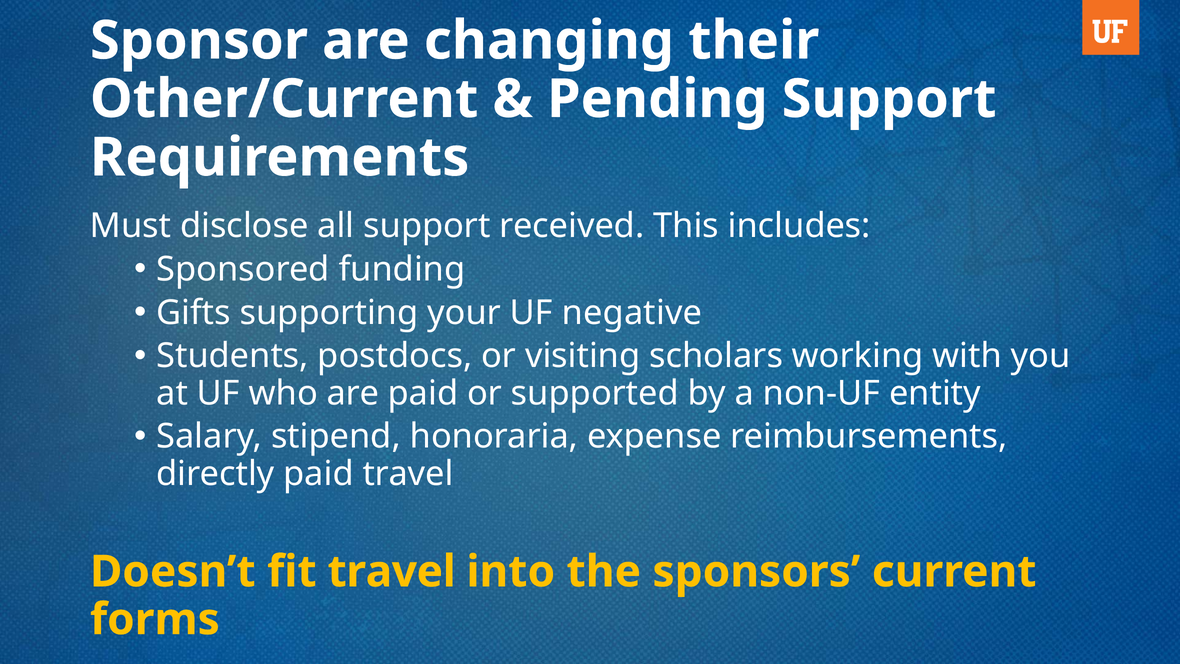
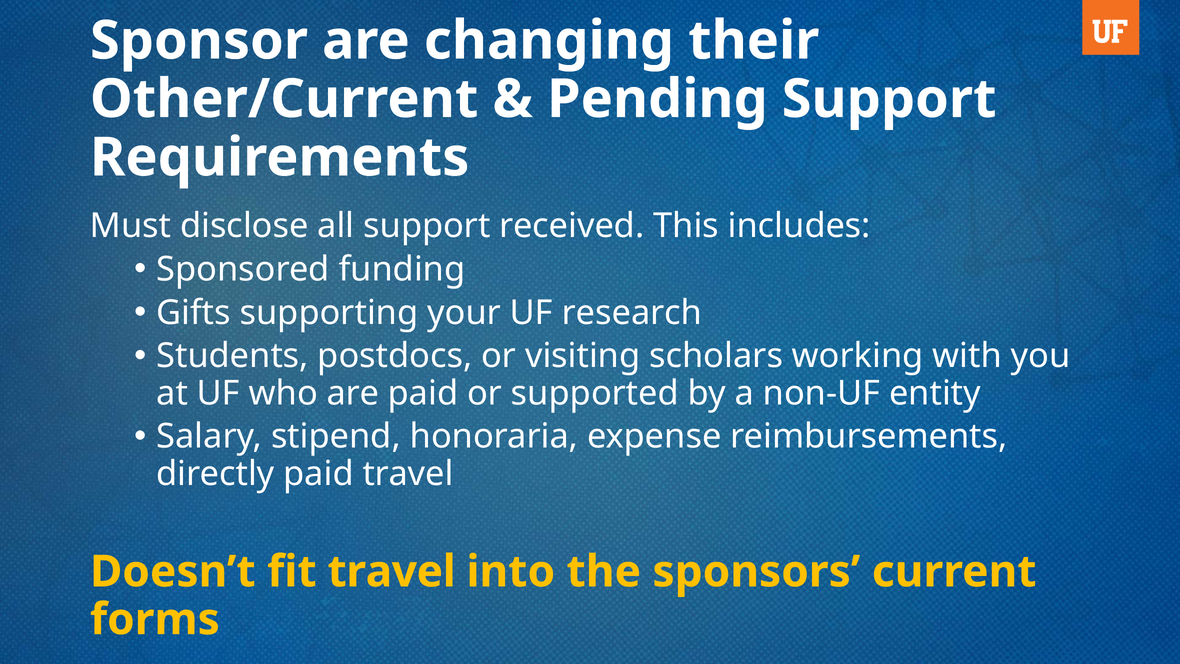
negative: negative -> research (632, 313)
